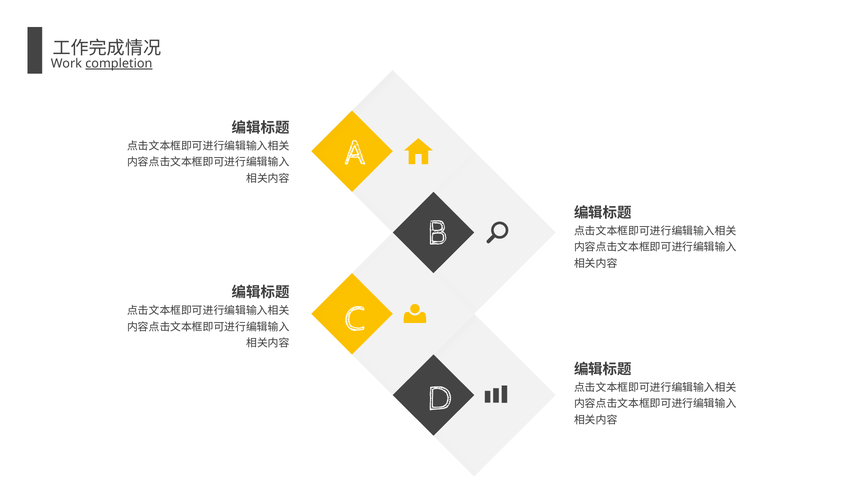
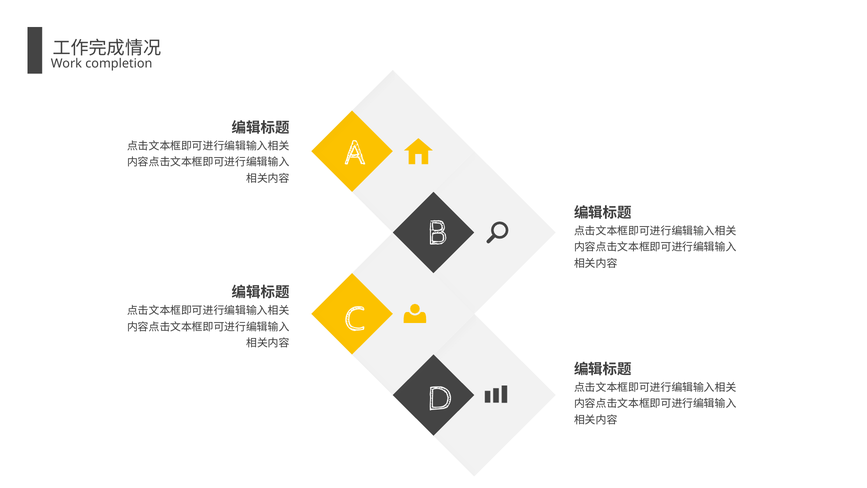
completion underline: present -> none (119, 63)
